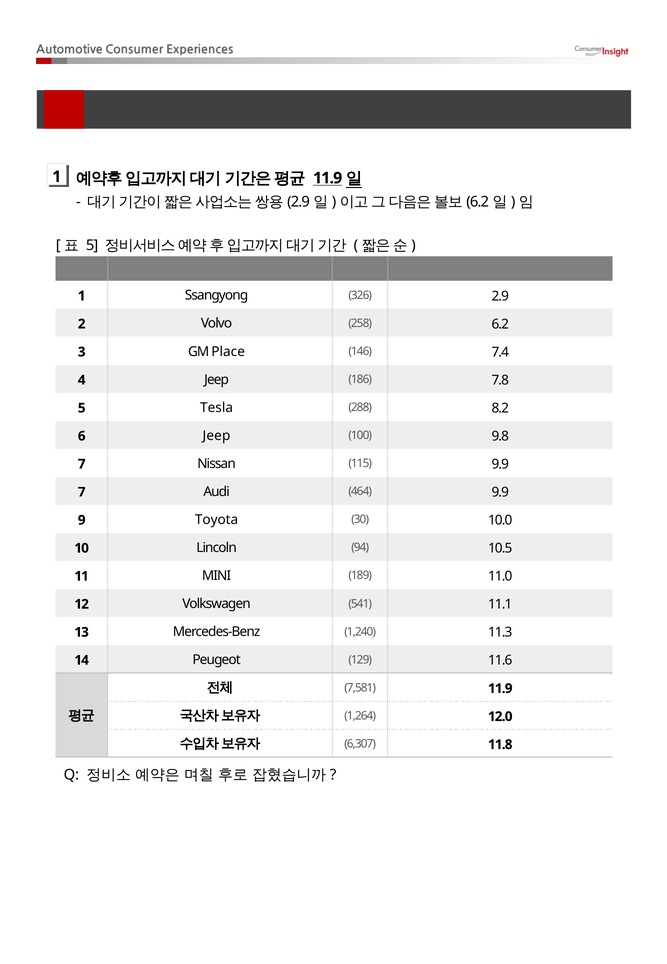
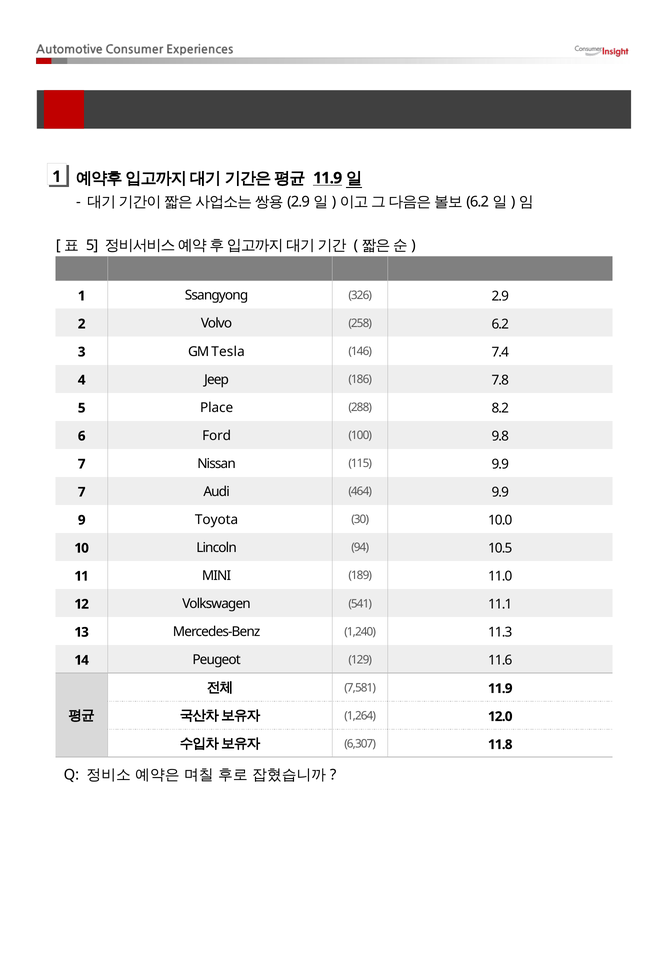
Place: Place -> Tesla (228, 351)
Tesla: Tesla -> Place (217, 407)
6 Jeep: Jeep -> Ford (217, 435)
